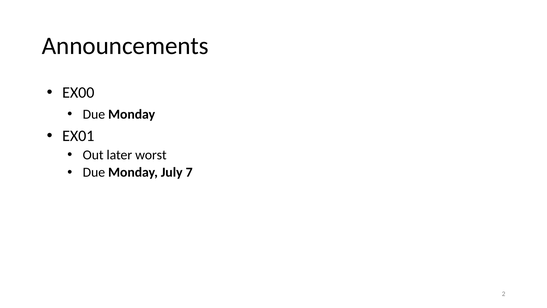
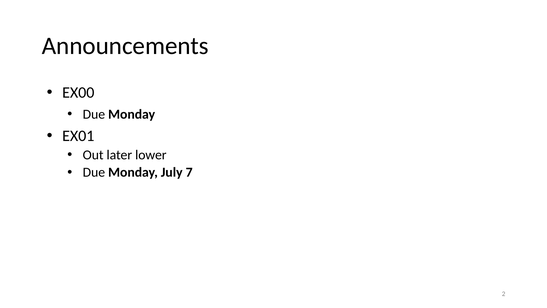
worst: worst -> lower (151, 155)
